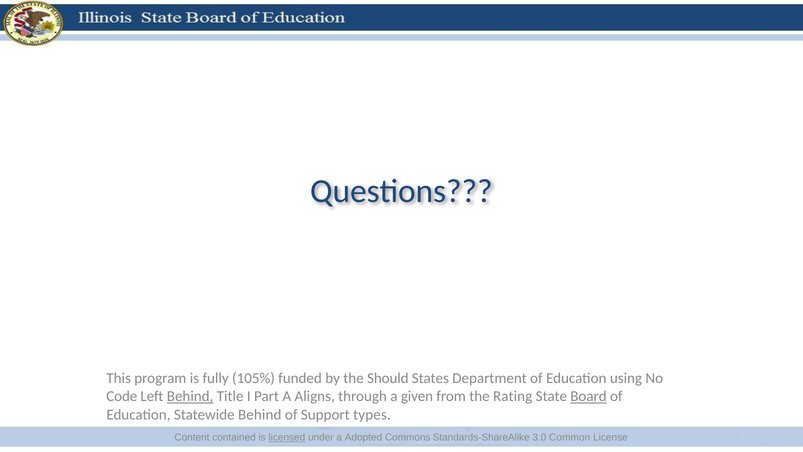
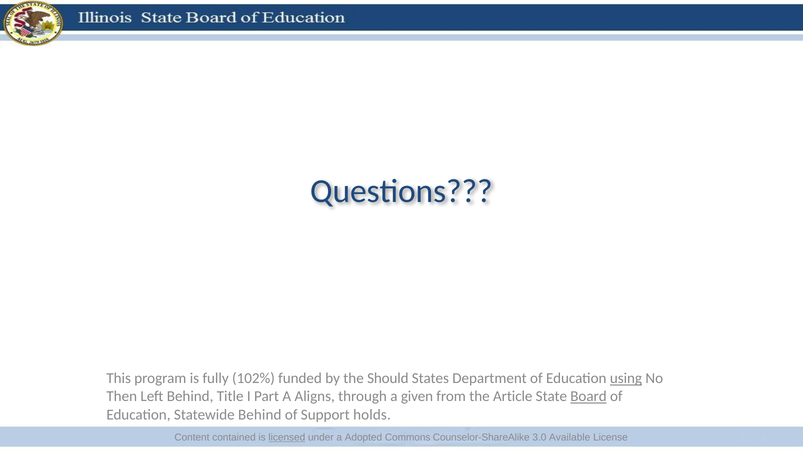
105%: 105% -> 102% (253, 378)
using underline: none -> present (626, 378)
Code: Code -> Then (122, 396)
Behind underline: present -> none (190, 396)
Rating: Rating -> Article (513, 396)
types: types -> holds (372, 414)
Standards-ShareAlike: Standards-ShareAlike -> Counselor-ShareAlike (481, 437)
Common: Common -> Available (570, 437)
